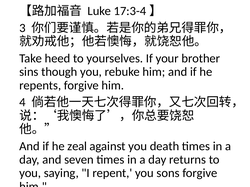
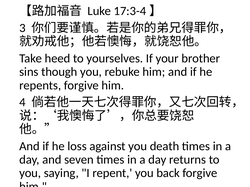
zeal: zeal -> loss (77, 147)
sons: sons -> back (168, 174)
